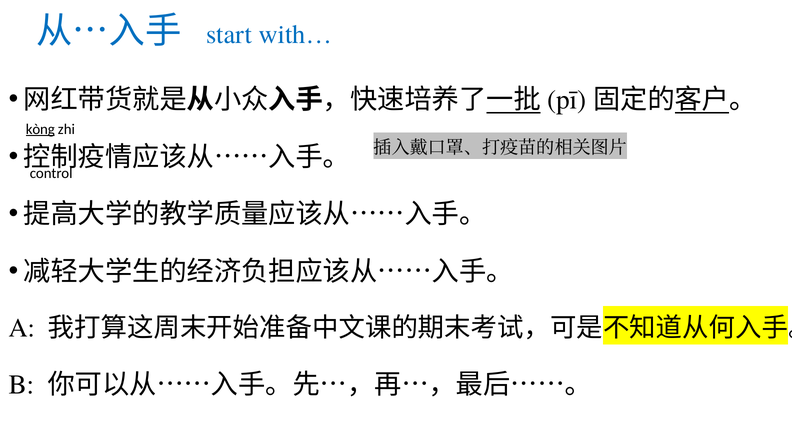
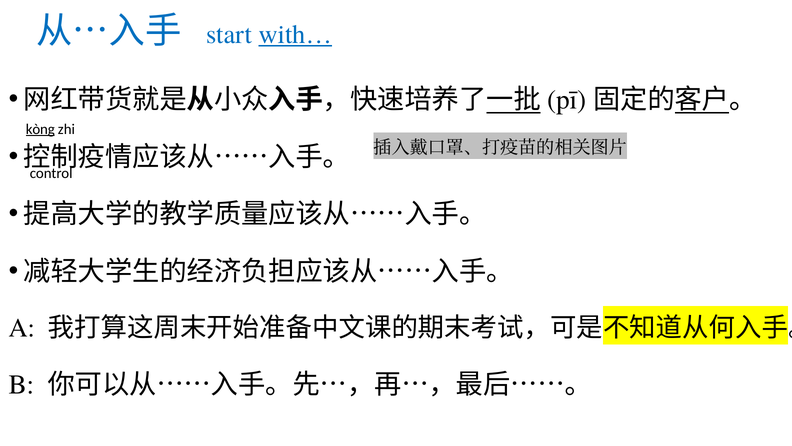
with… underline: none -> present (295, 34)
